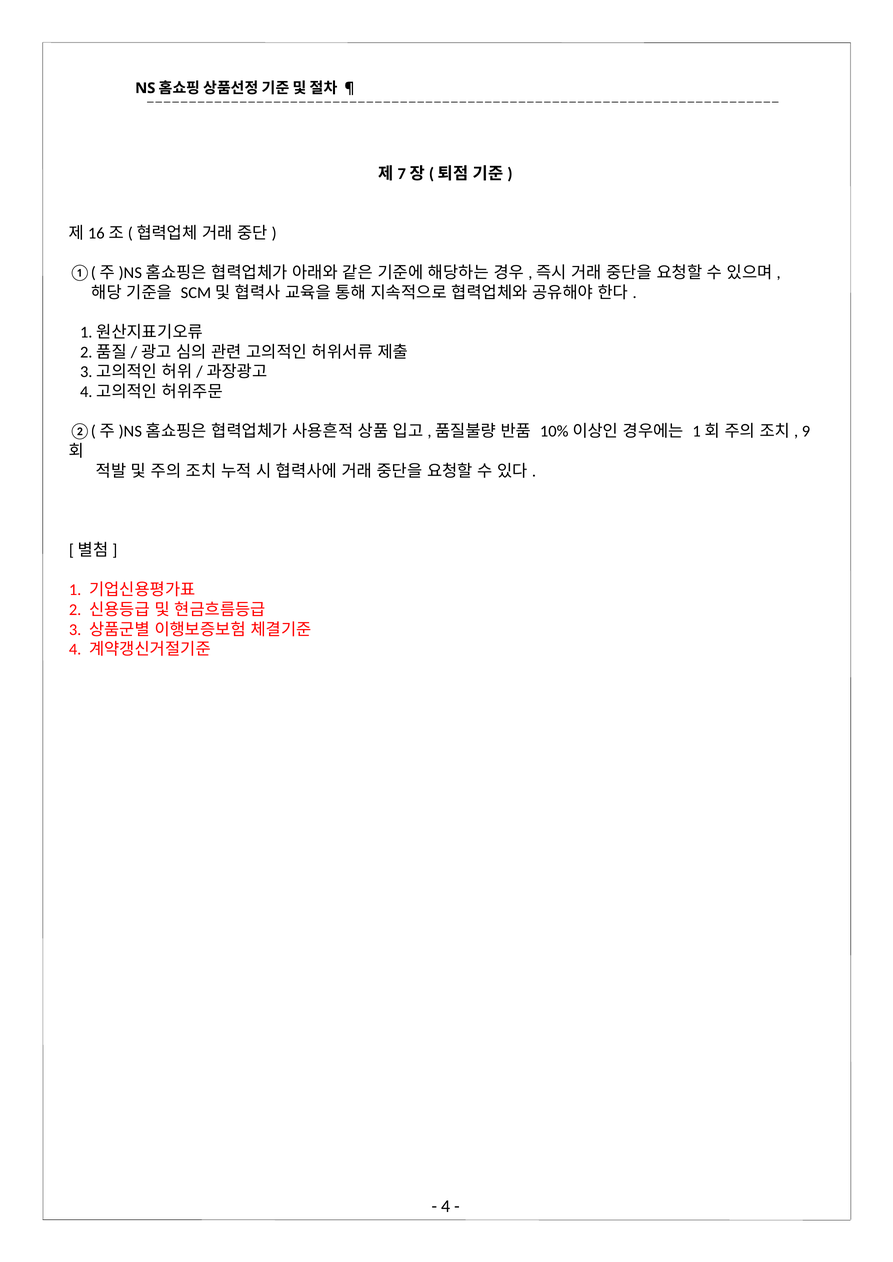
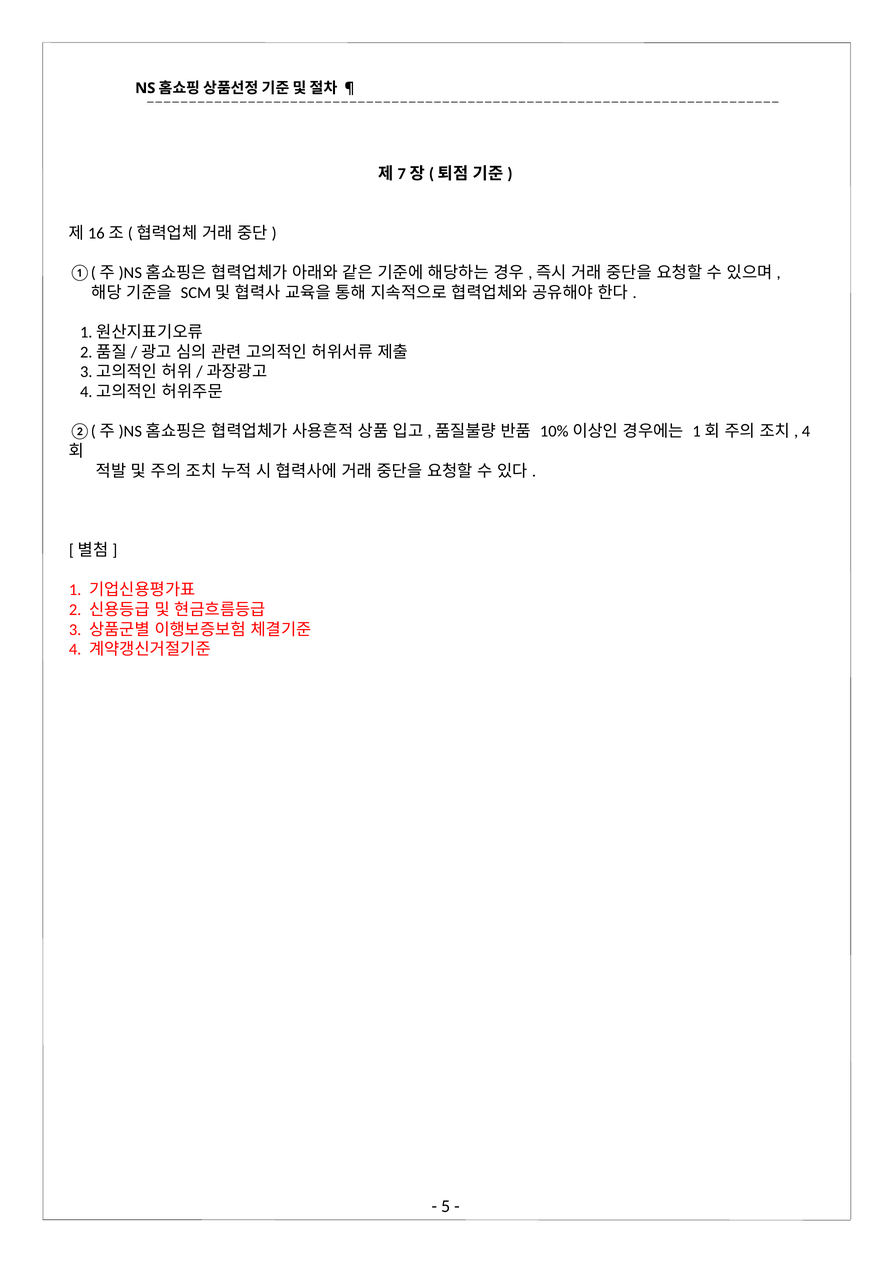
9: 9 -> 4 (806, 432)
4: 4 -> 5 (446, 1207)
